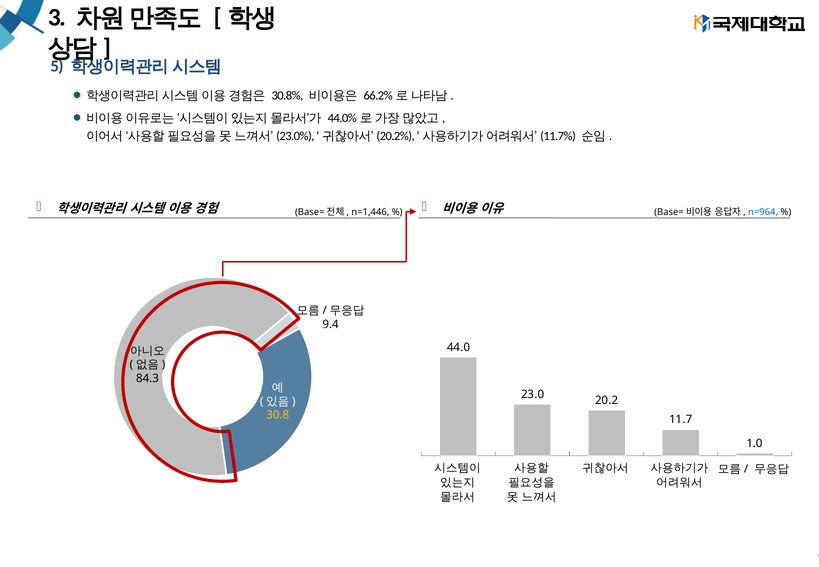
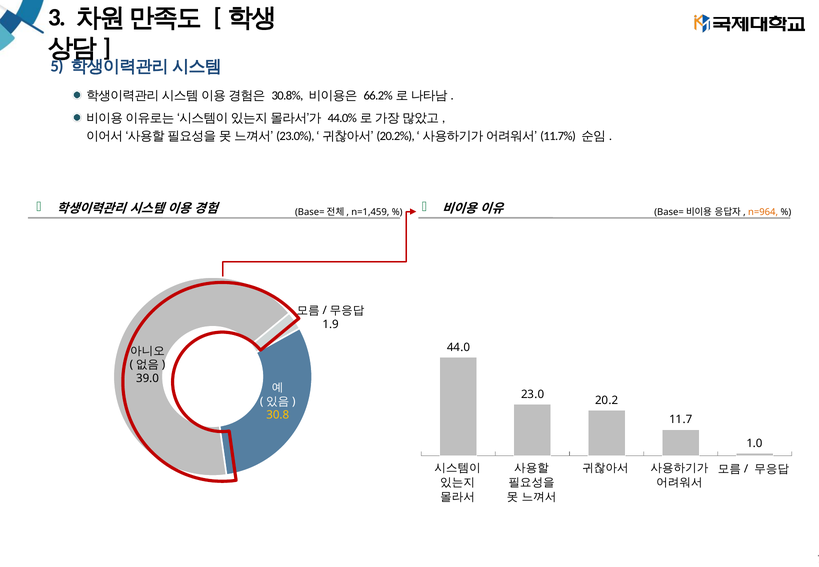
n=964 colour: blue -> orange (763, 212)
n=1,446: n=1,446 -> n=1,459 (370, 212)
9.4: 9.4 -> 1.9 (331, 324)
84.3: 84.3 -> 39.0 (147, 379)
